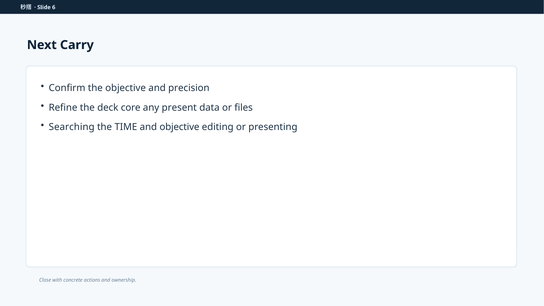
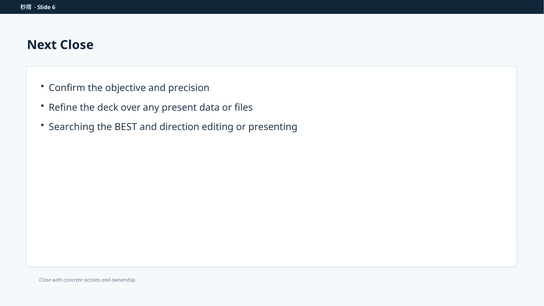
Next Carry: Carry -> Close (77, 45)
core: core -> over (131, 108)
TIME: TIME -> BEST (126, 127)
and objective: objective -> direction (179, 127)
